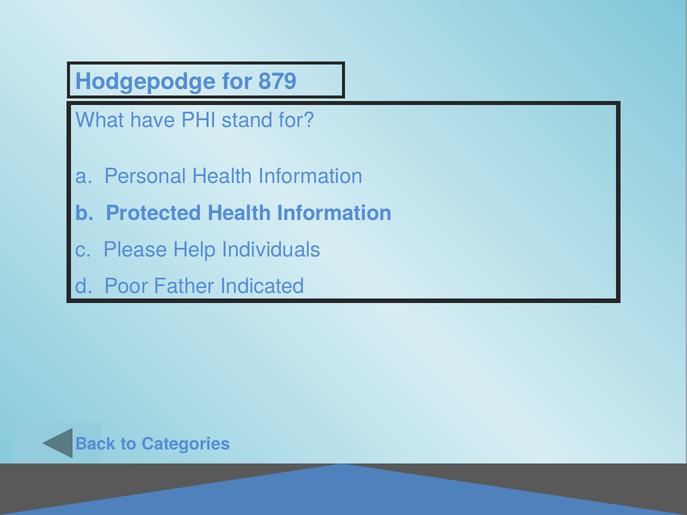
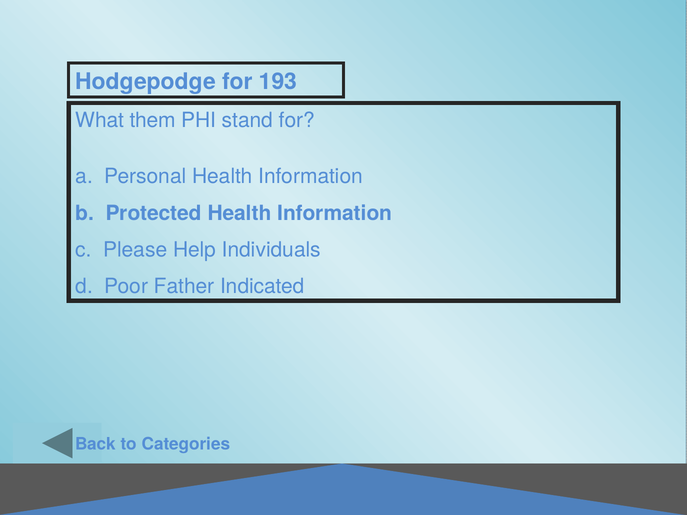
879: 879 -> 193 (278, 82)
have: have -> them (153, 120)
